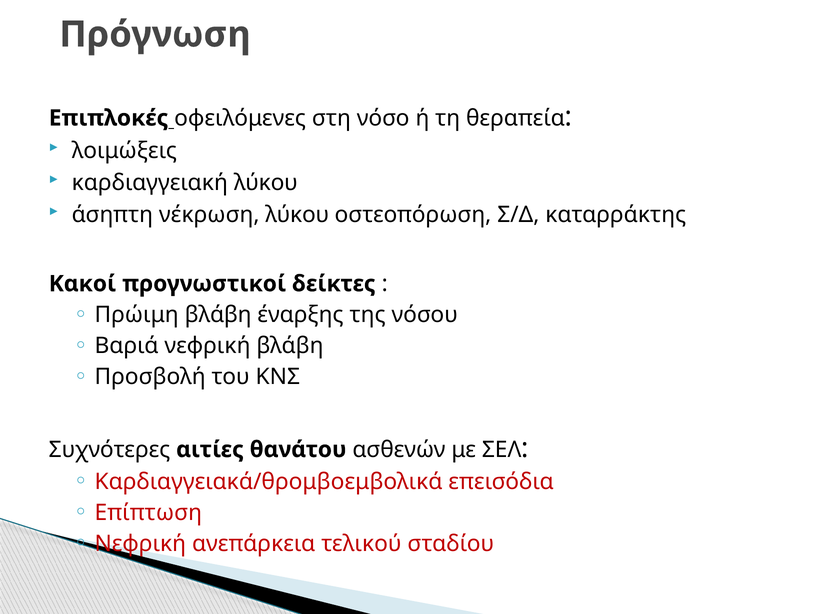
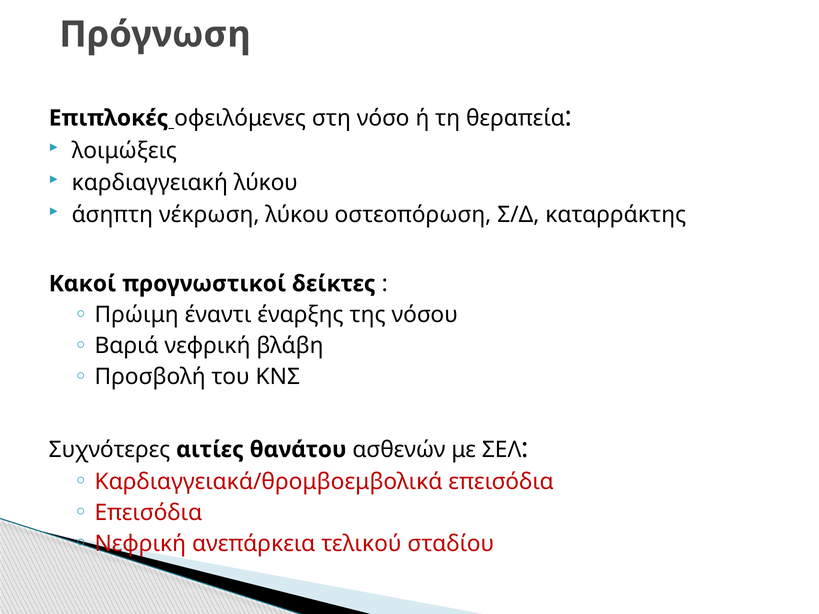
Πρώιμη βλάβη: βλάβη -> έναντι (218, 315)
Επίπτωση: Επίπτωση -> Επεισόδια (148, 513)
